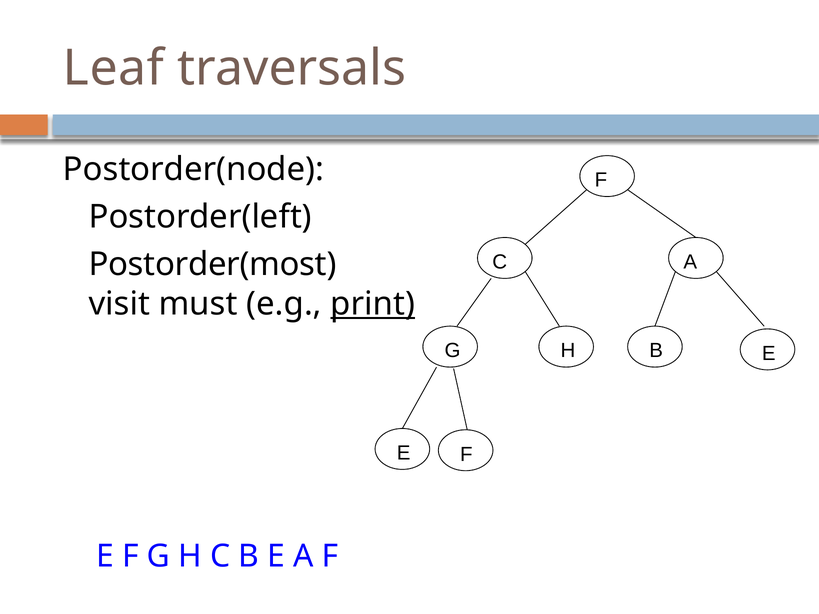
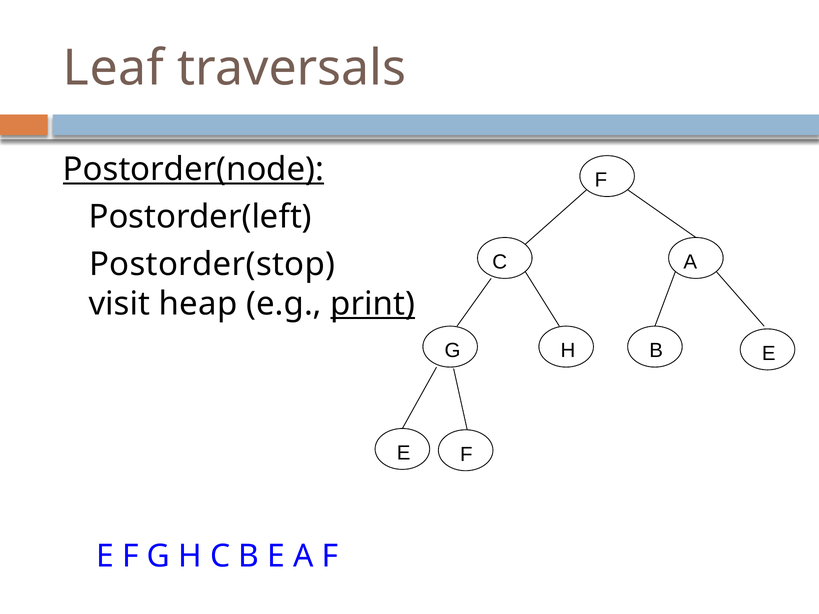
Postorder(node underline: none -> present (193, 169)
Postorder(most: Postorder(most -> Postorder(stop (212, 265)
must: must -> heap (198, 304)
